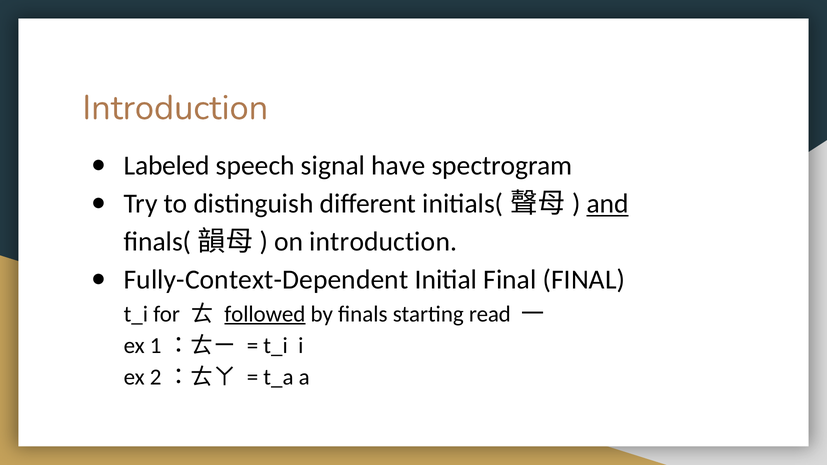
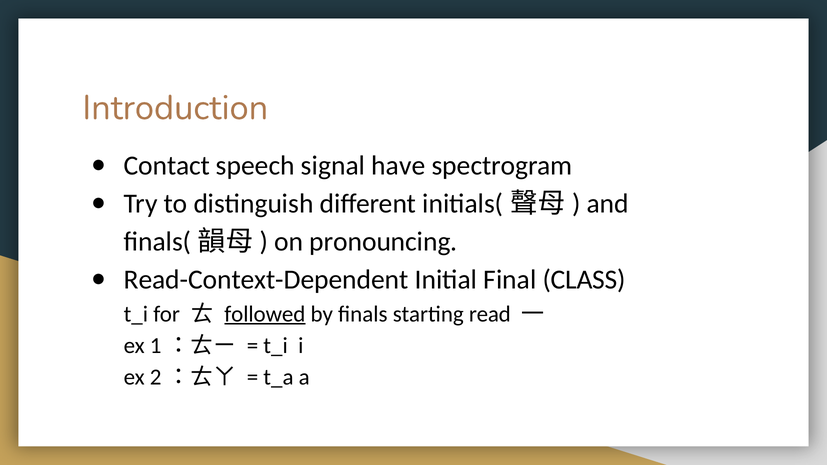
Labeled: Labeled -> Contact (167, 166)
and underline: present -> none (608, 204)
on introduction: introduction -> pronouncing (383, 242)
Fully-Context-Dependent: Fully-Context-Dependent -> Read-Context-Dependent (266, 280)
Final FINAL: FINAL -> CLASS (584, 280)
